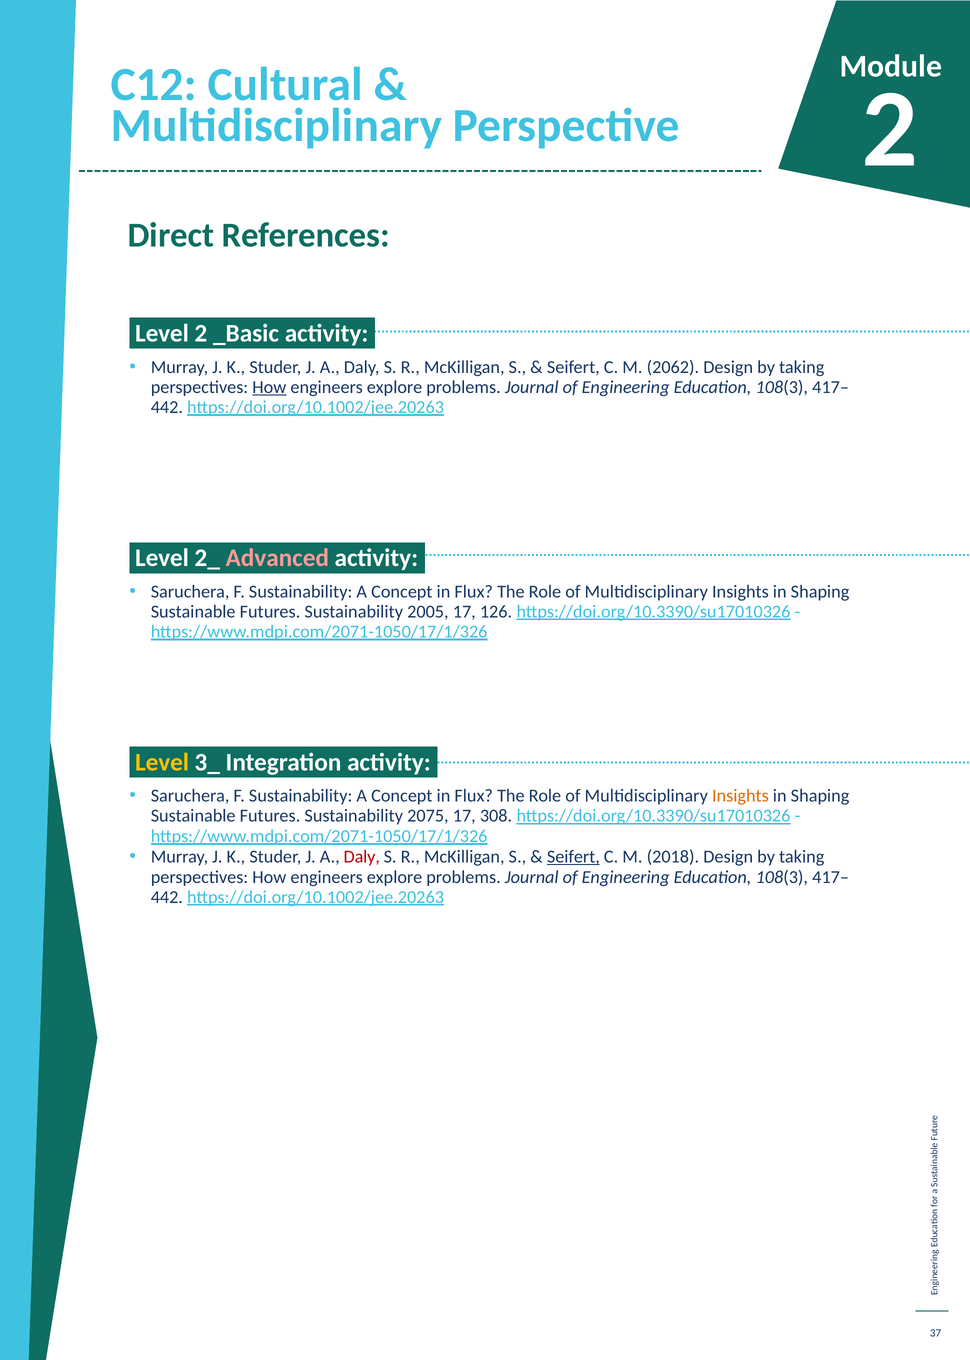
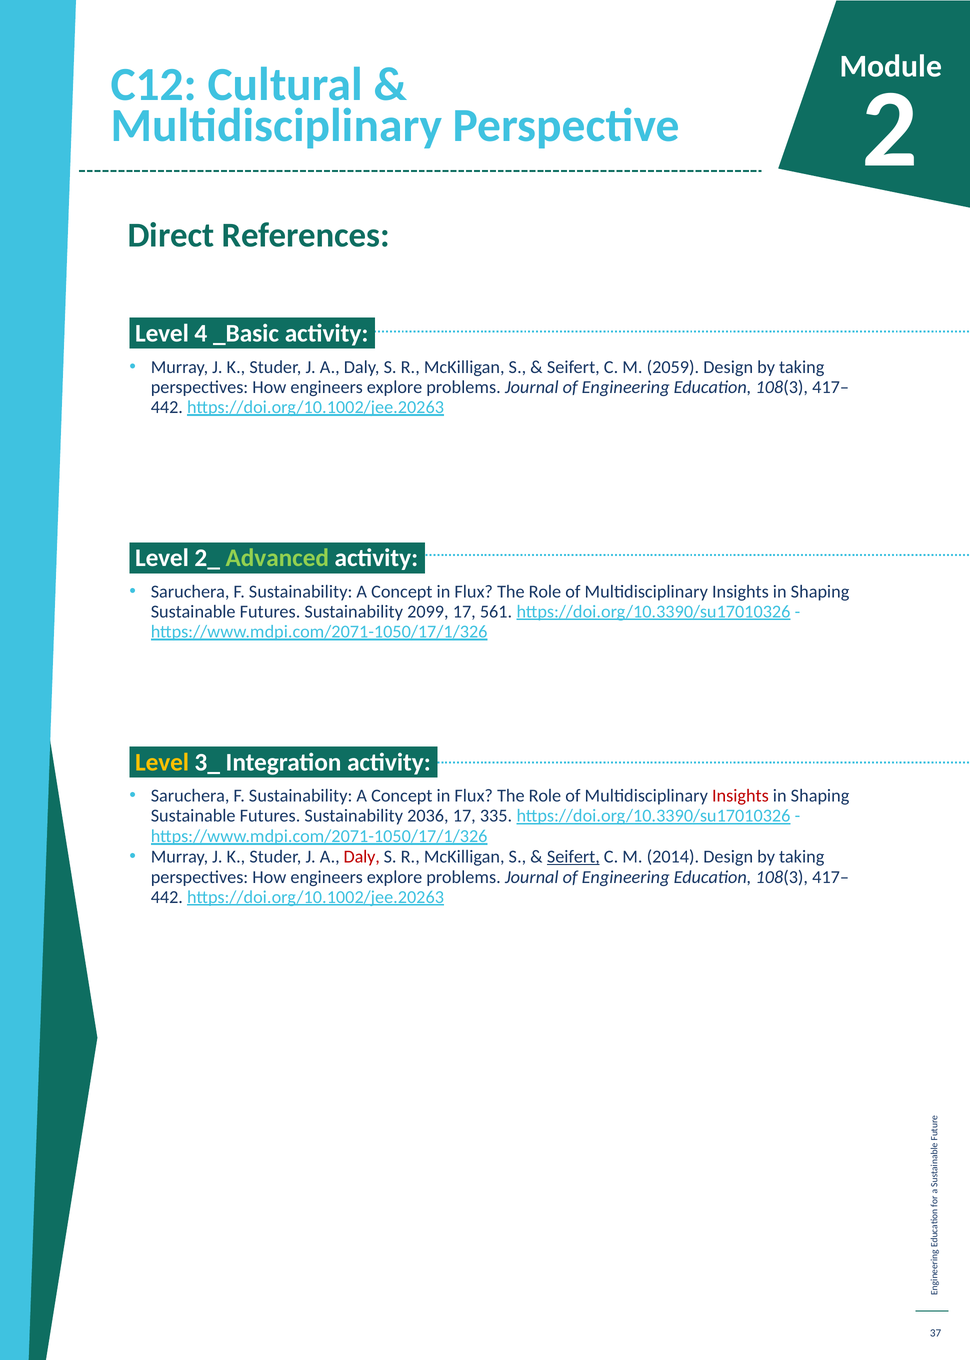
Level 2: 2 -> 4 (201, 334)
2062: 2062 -> 2059 (673, 367)
How underline: present -> none (269, 388)
Advanced colour: pink -> light green (277, 558)
2005: 2005 -> 2099 (428, 612)
126: 126 -> 561 (496, 612)
Insights colour: orange -> red (740, 796)
2075: 2075 -> 2036 (428, 816)
308: 308 -> 335 (496, 816)
2018: 2018 -> 2014 (673, 857)
